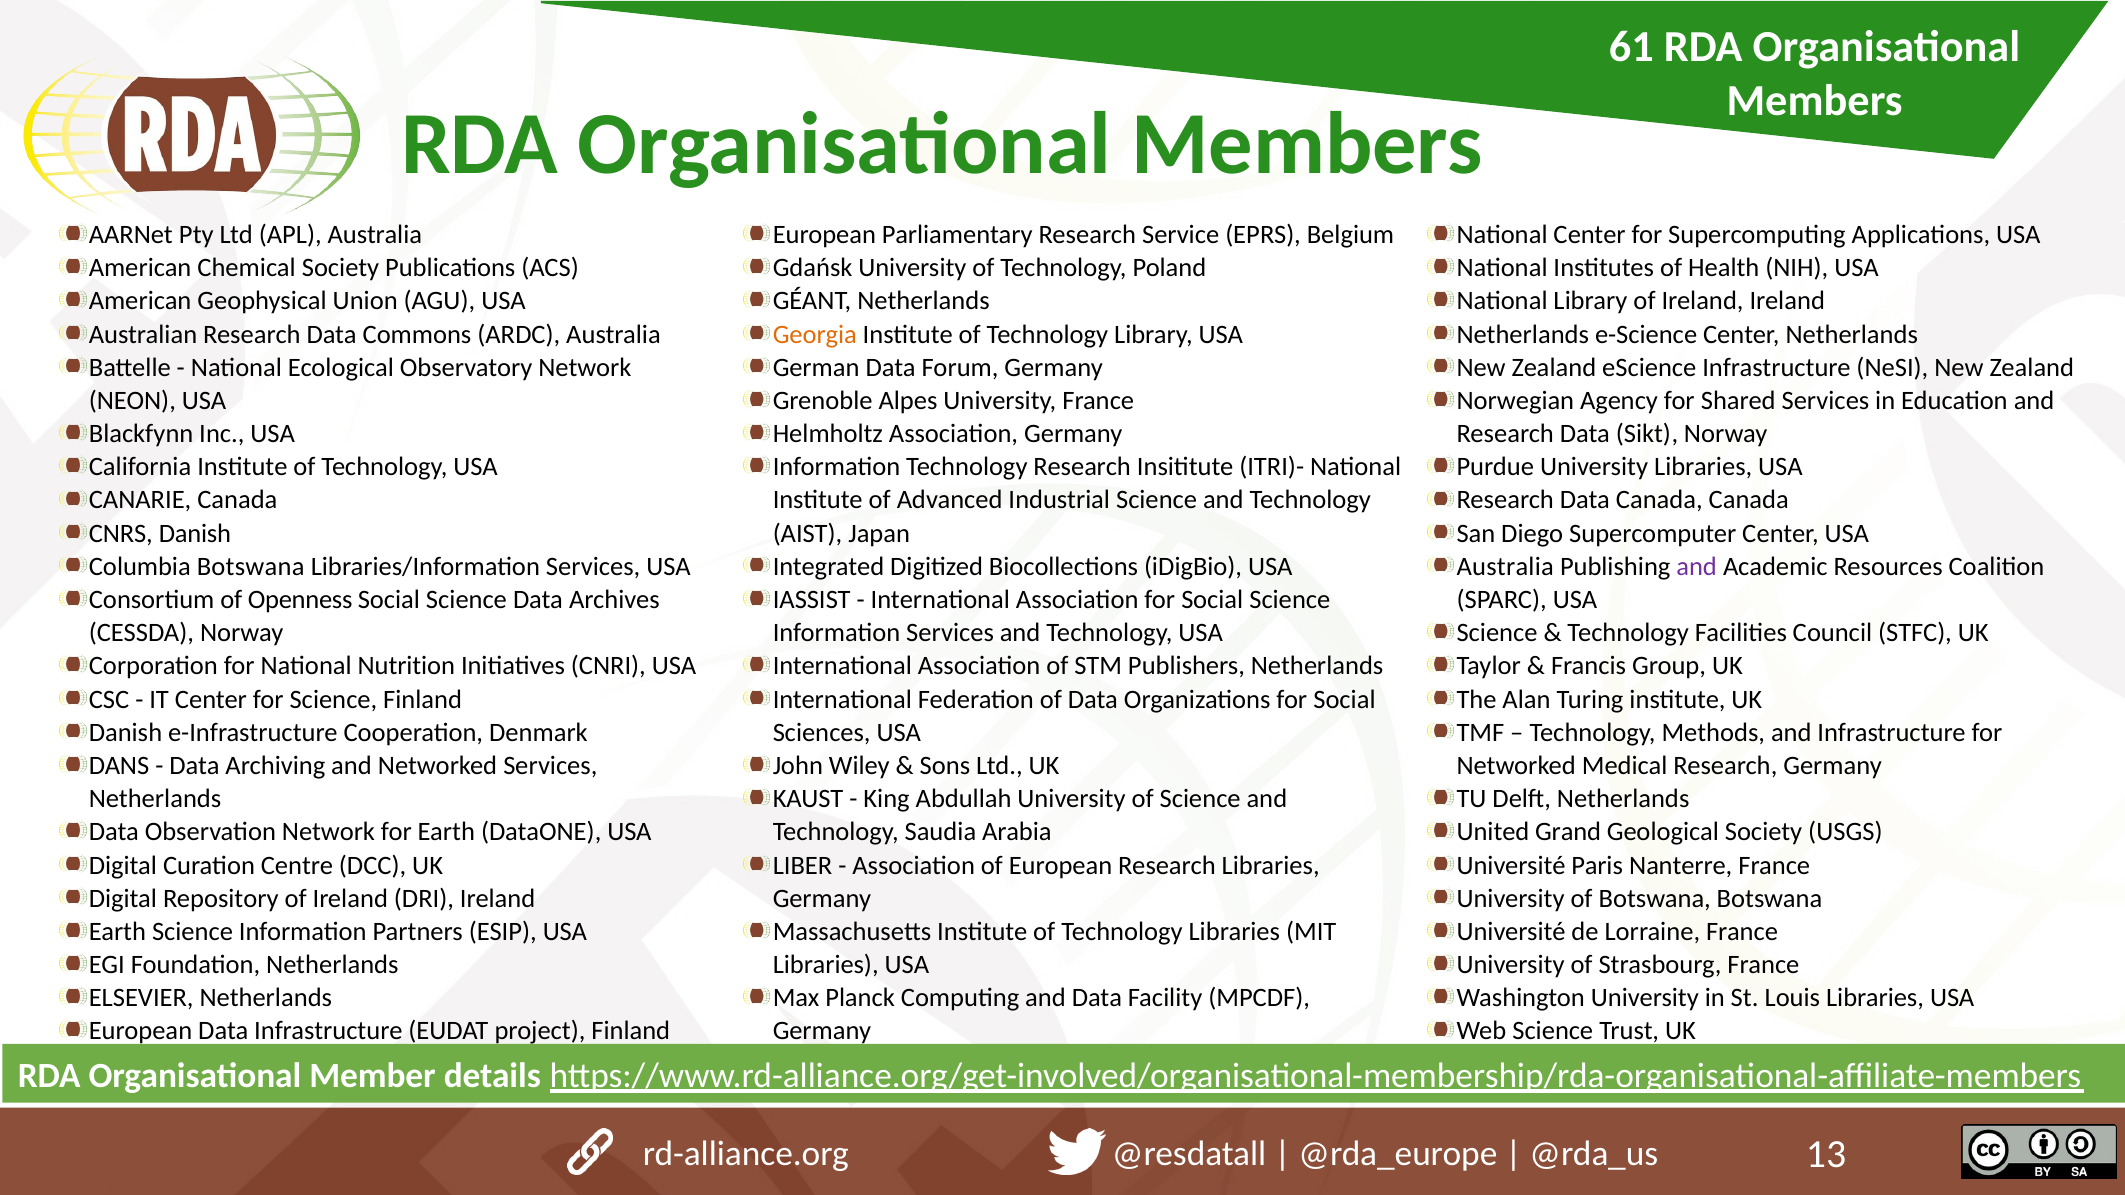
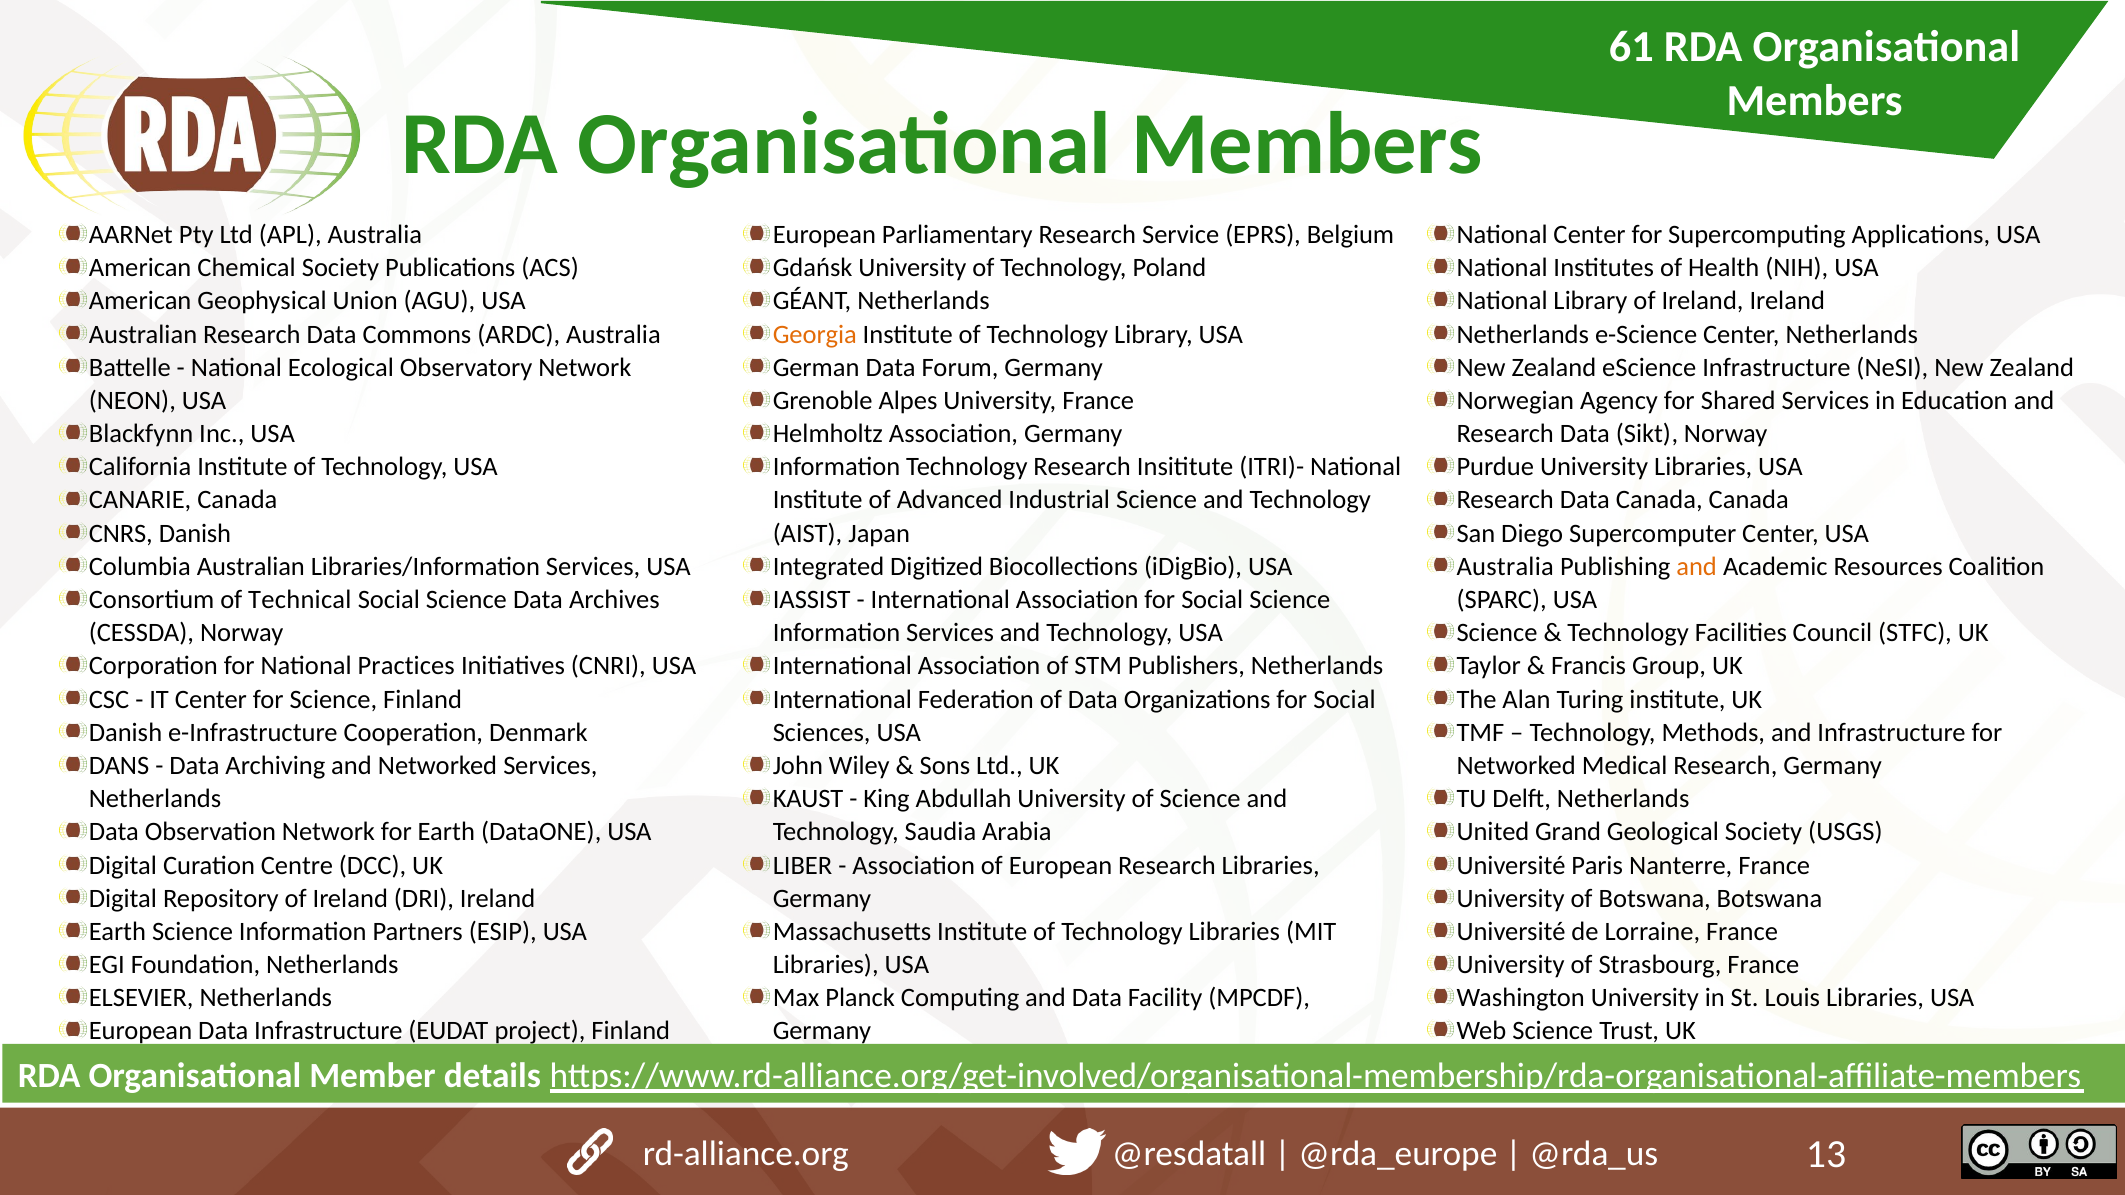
Columbia Botswana: Botswana -> Australian (251, 567)
and colour: purple -> orange (1697, 567)
Openness: Openness -> Technical (300, 600)
Nutrition: Nutrition -> Practices (406, 666)
